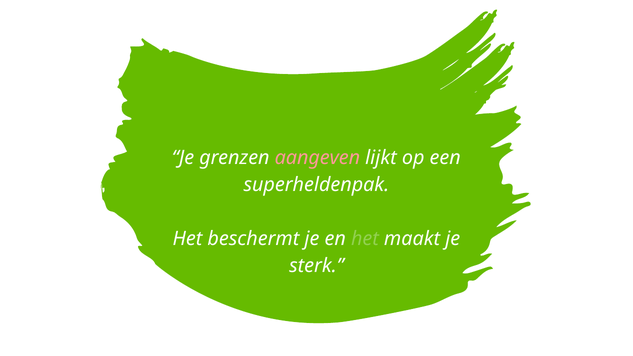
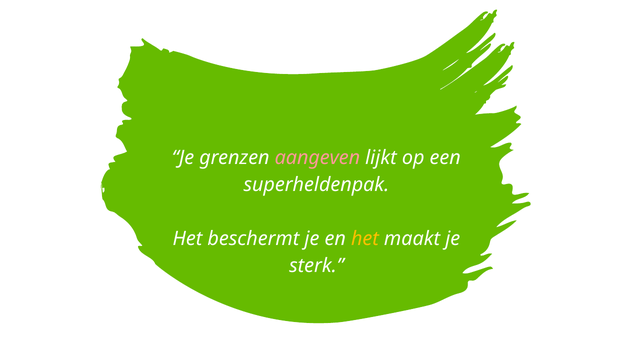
het colour: light green -> yellow (365, 239)
